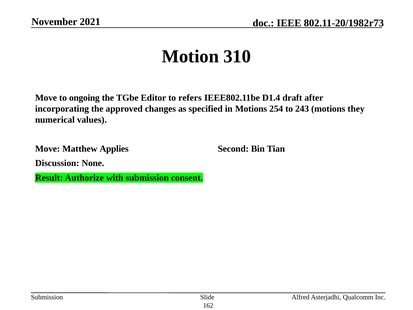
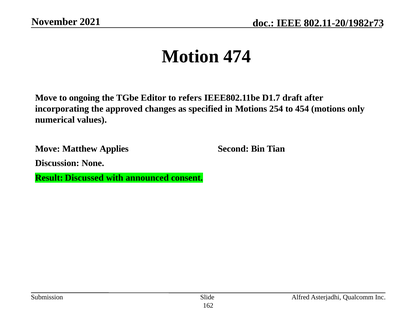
310: 310 -> 474 (237, 56)
D1.4: D1.4 -> D1.7 (271, 98)
243: 243 -> 454 (302, 109)
they: they -> only (356, 109)
Authorize: Authorize -> Discussed (84, 178)
with submission: submission -> announced (147, 178)
